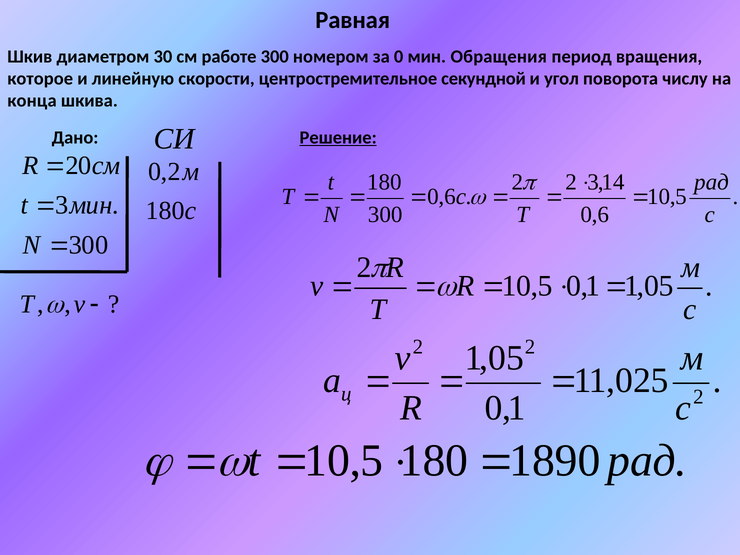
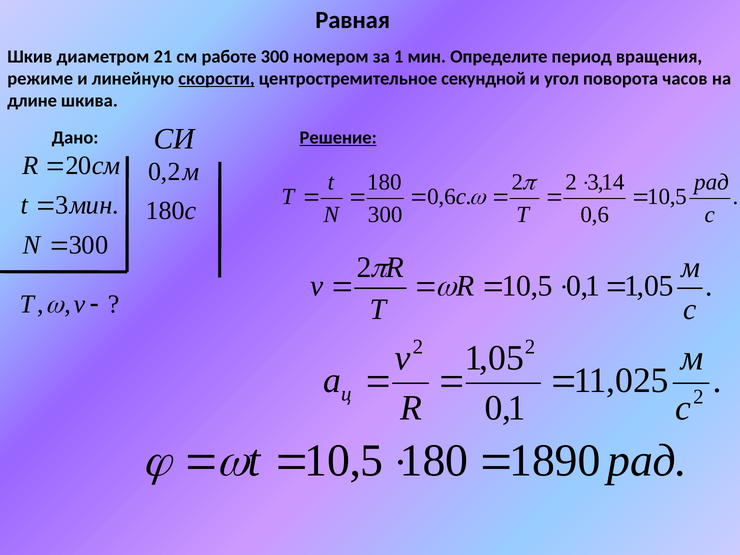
30: 30 -> 21 (163, 56)
за 0: 0 -> 1 (399, 56)
Обращения: Обращения -> Определите (499, 56)
которое: которое -> режиме (40, 79)
скорости underline: none -> present (217, 79)
числу: числу -> часов (685, 79)
конца: конца -> длине (32, 101)
